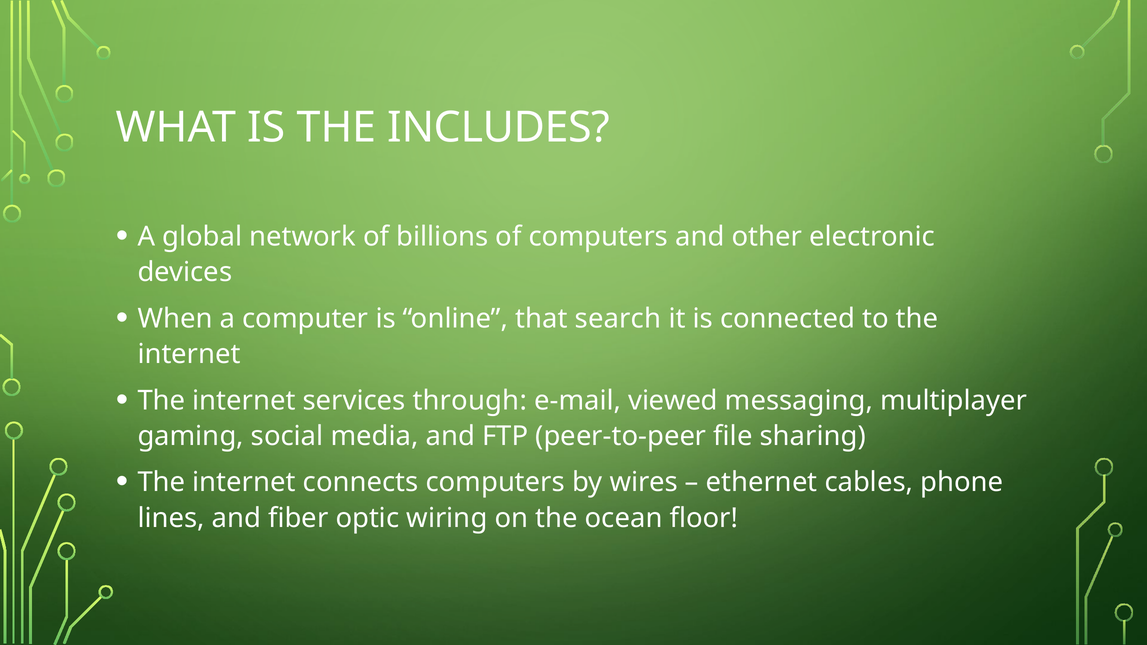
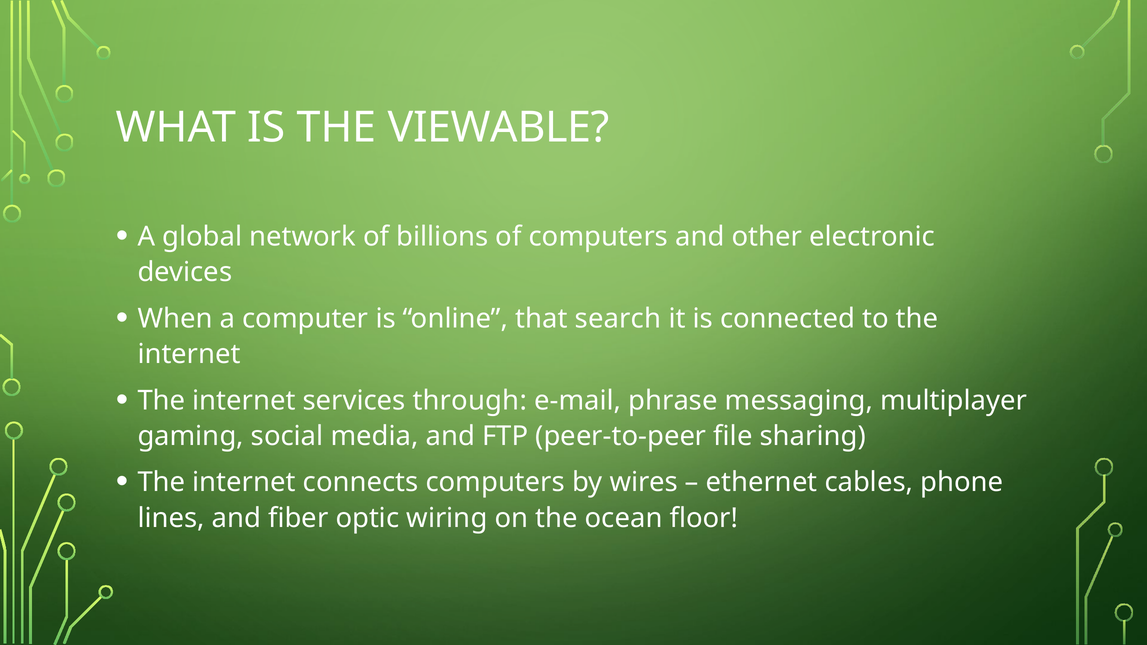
INCLUDES: INCLUDES -> VIEWABLE (499, 127)
viewed: viewed -> phrase (673, 401)
